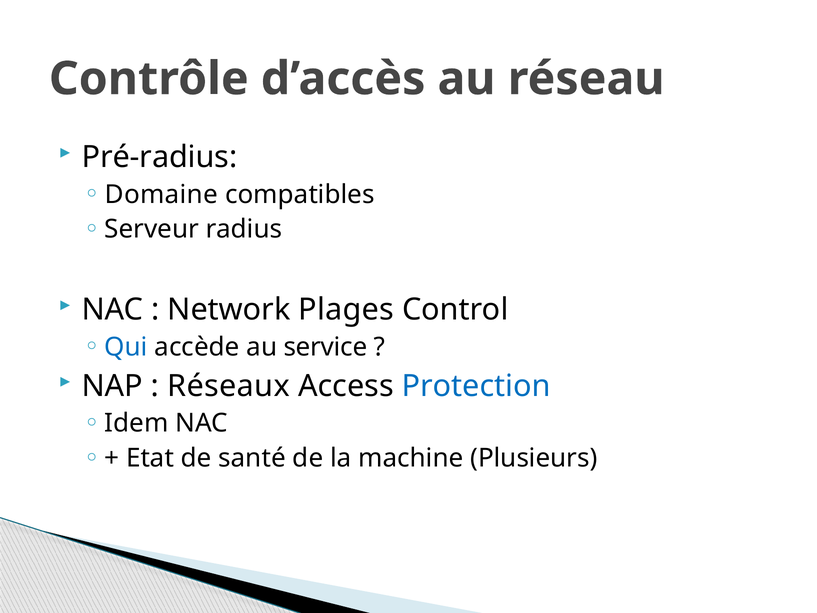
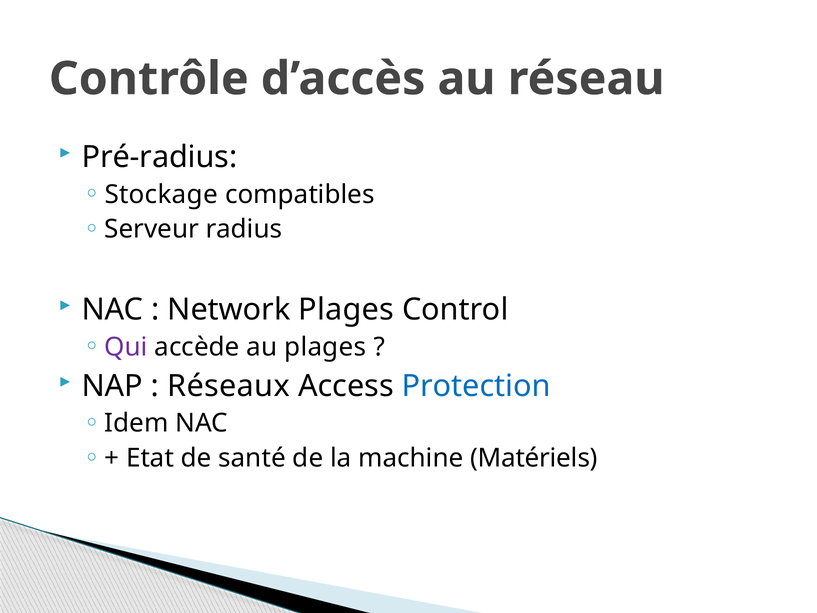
Domaine: Domaine -> Stockage (161, 194)
Qui colour: blue -> purple (126, 347)
au service: service -> plages (325, 347)
Plusieurs: Plusieurs -> Matériels (534, 458)
